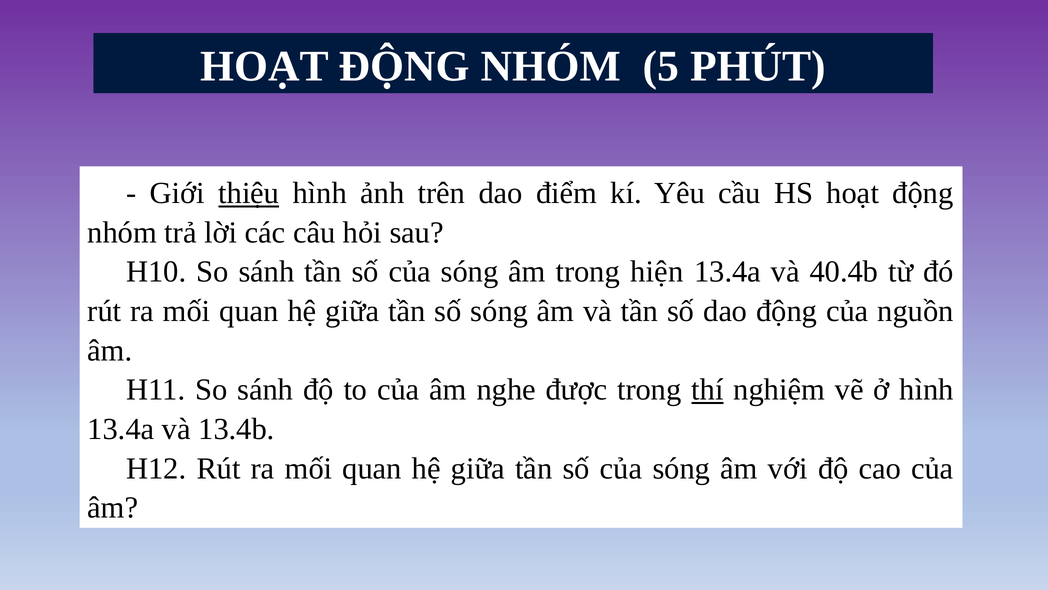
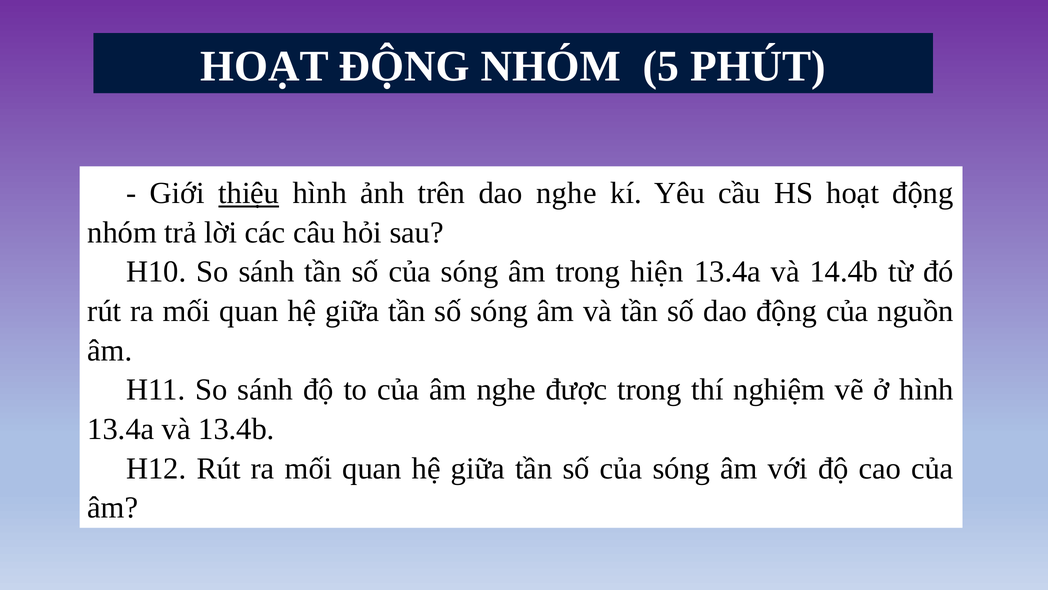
dao điểm: điểm -> nghe (566, 193)
40.4b: 40.4b -> 14.4b (844, 272)
thí underline: present -> none (707, 389)
